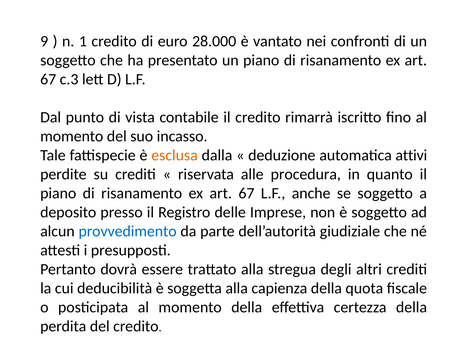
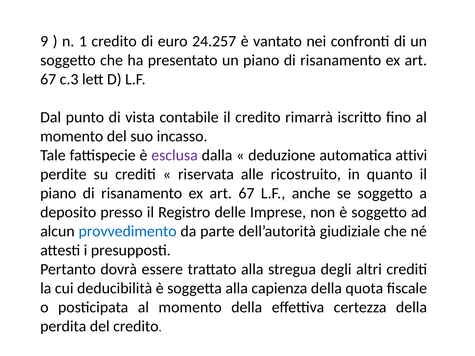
28.000: 28.000 -> 24.257 (214, 41)
esclusa colour: orange -> purple (175, 155)
procedura: procedura -> ricostruito (306, 174)
